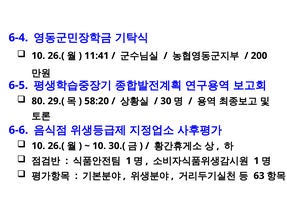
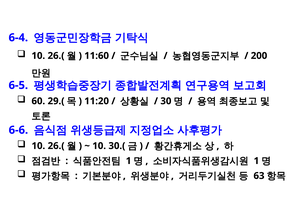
11:41: 11:41 -> 11:60 (97, 56)
80: 80 -> 60 (38, 101)
58:20: 58:20 -> 11:20 (97, 101)
